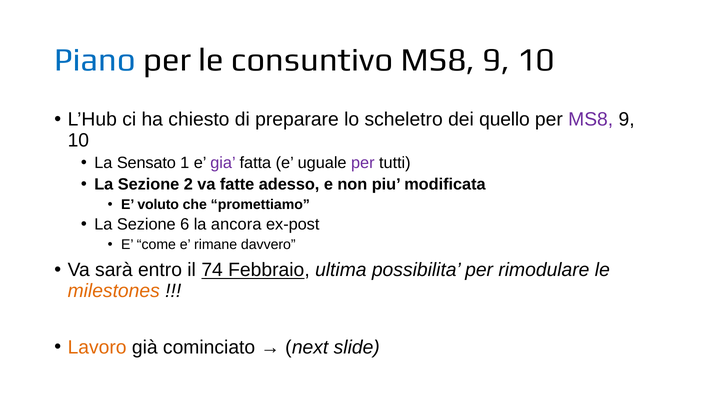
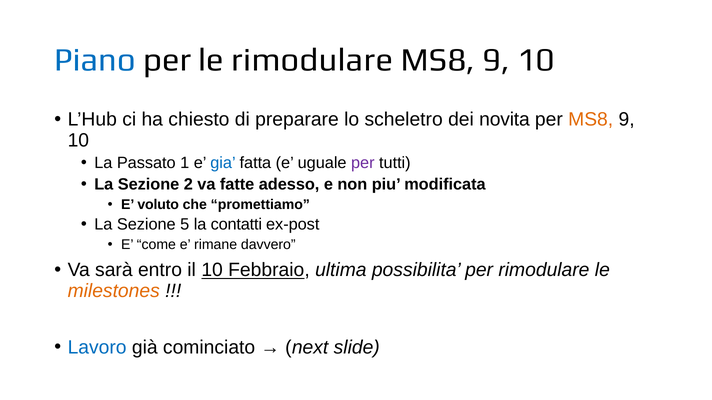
le consuntivo: consuntivo -> rimodulare (312, 60)
quello: quello -> novita (504, 120)
MS8 colour: purple -> orange (591, 120)
Sensato: Sensato -> Passato (146, 163)
gia colour: purple -> blue (223, 163)
6: 6 -> 5 (185, 225)
ancora: ancora -> contatti (236, 225)
il 74: 74 -> 10 (212, 270)
Lavoro colour: orange -> blue (97, 348)
